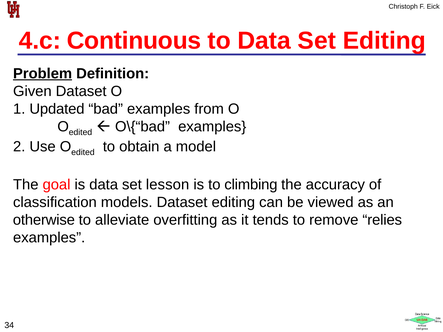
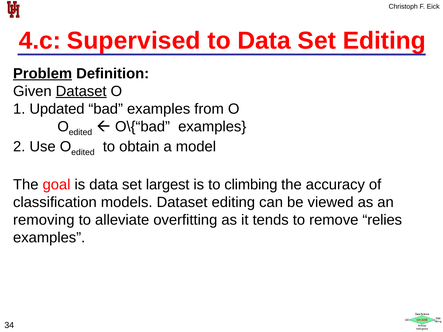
Continuous: Continuous -> Supervised (134, 41)
Dataset underline: none -> present (81, 91)
lesson: lesson -> largest (168, 185)
otherwise: otherwise -> removing (44, 220)
